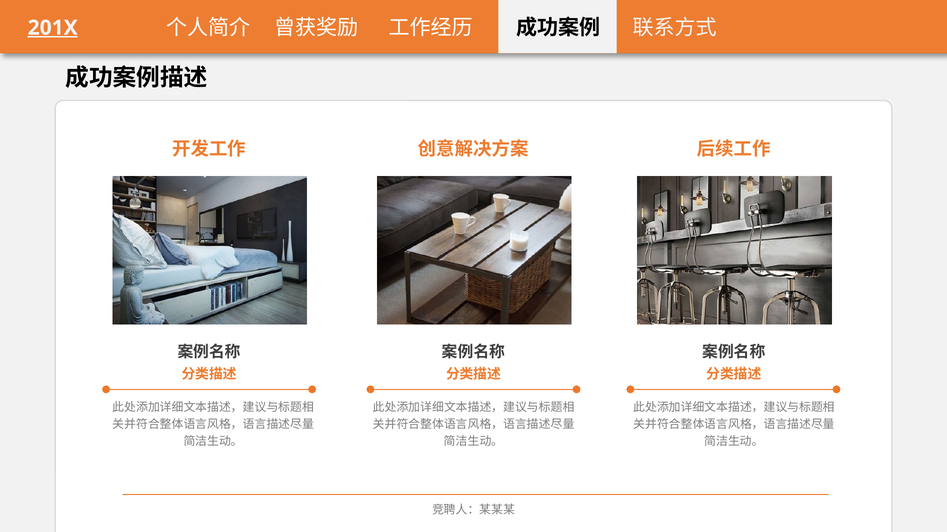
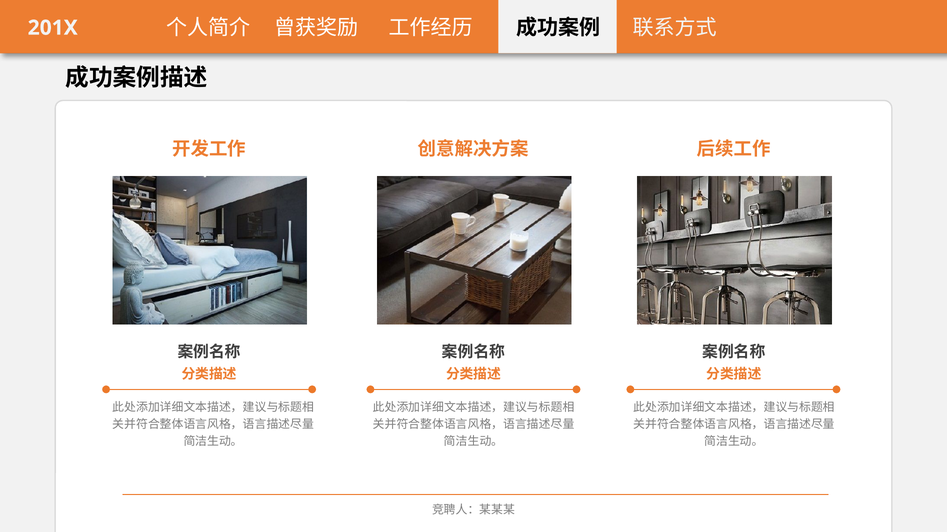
201X underline: present -> none (53, 28)
